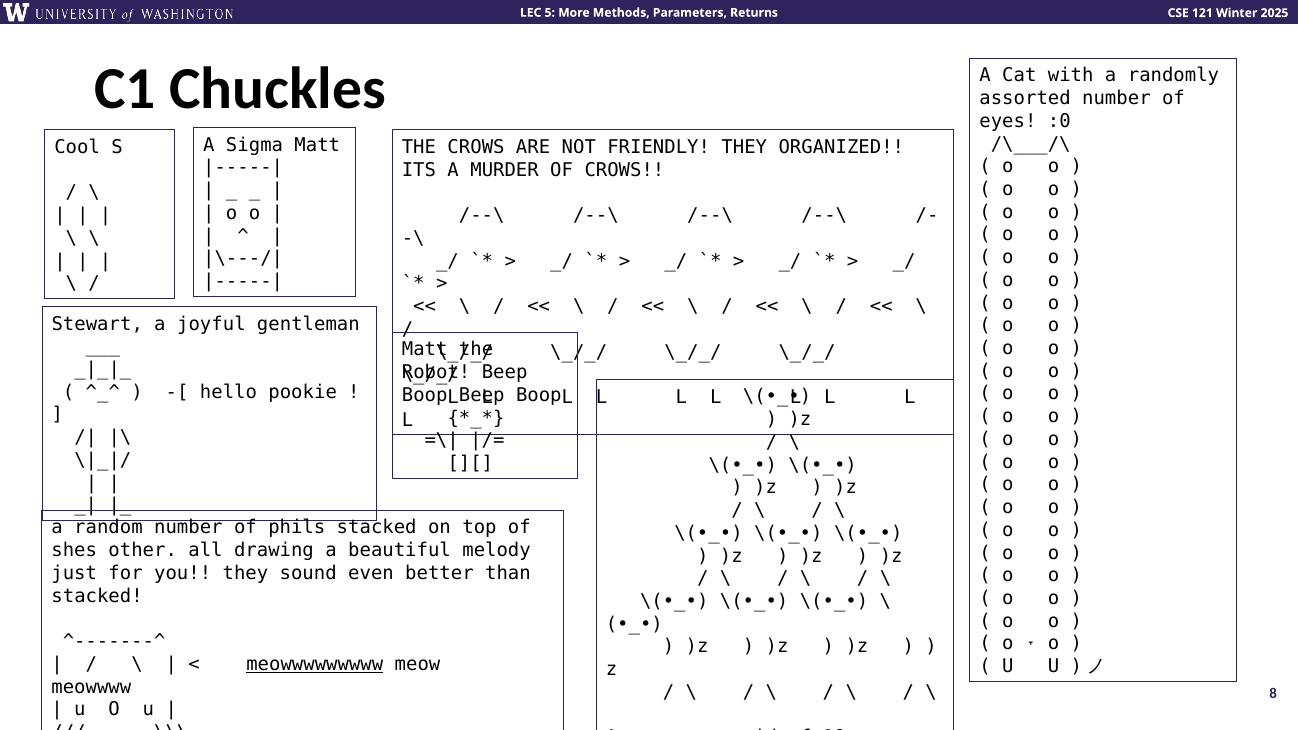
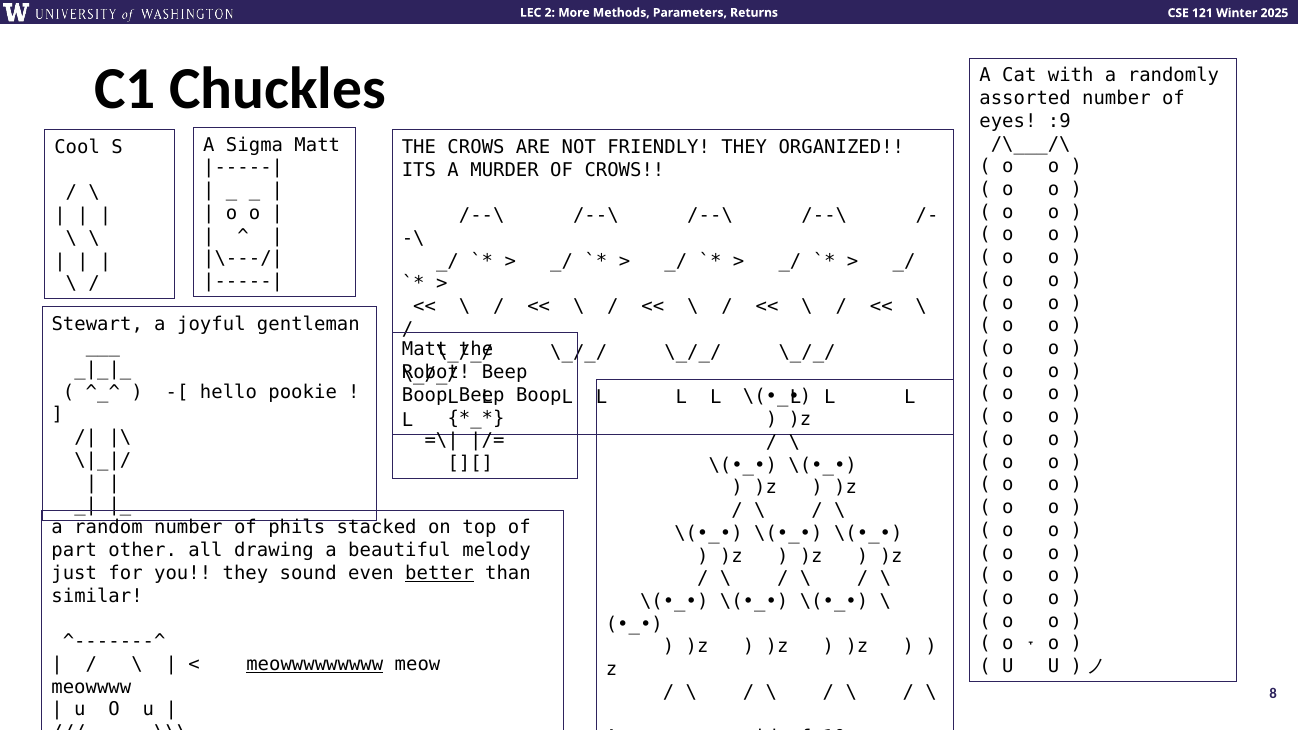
5: 5 -> 2 (550, 13)
:0: :0 -> :9 (1059, 121)
shes: shes -> part (74, 551)
better underline: none -> present (439, 573)
stacked: stacked -> similar (97, 596)
